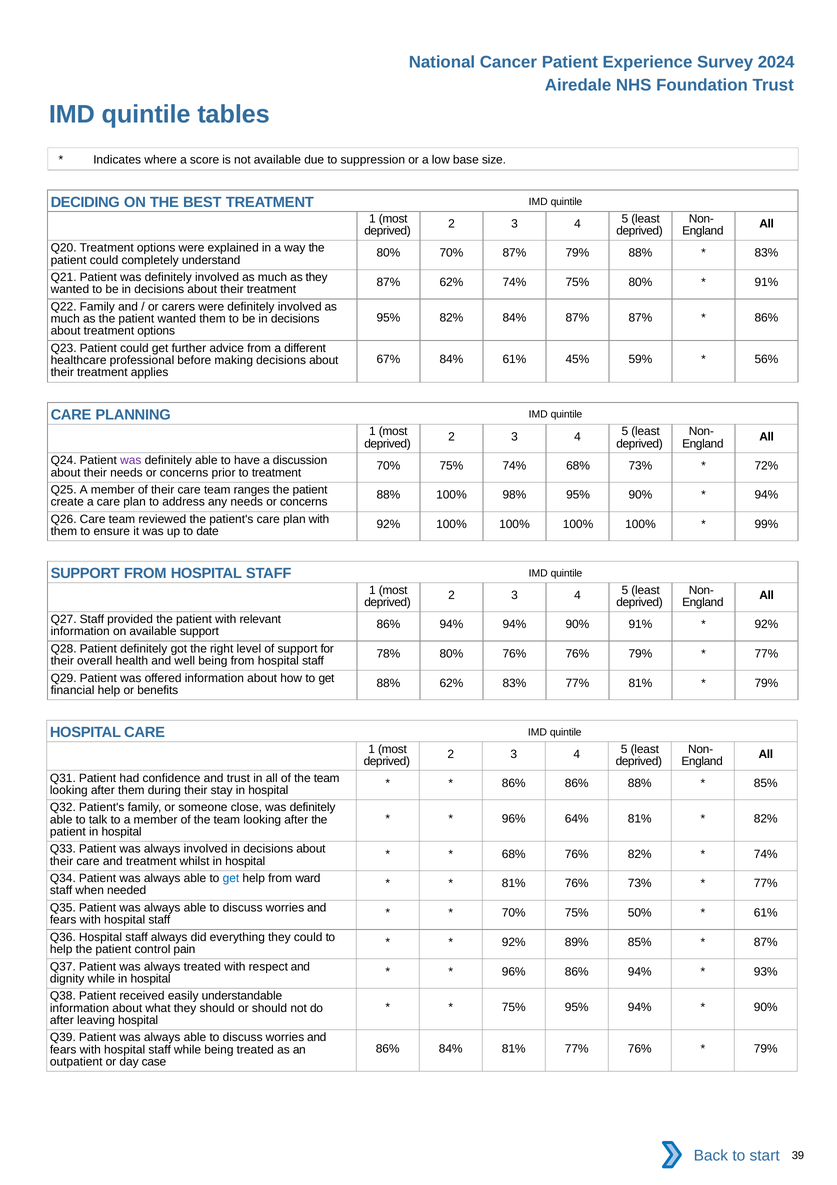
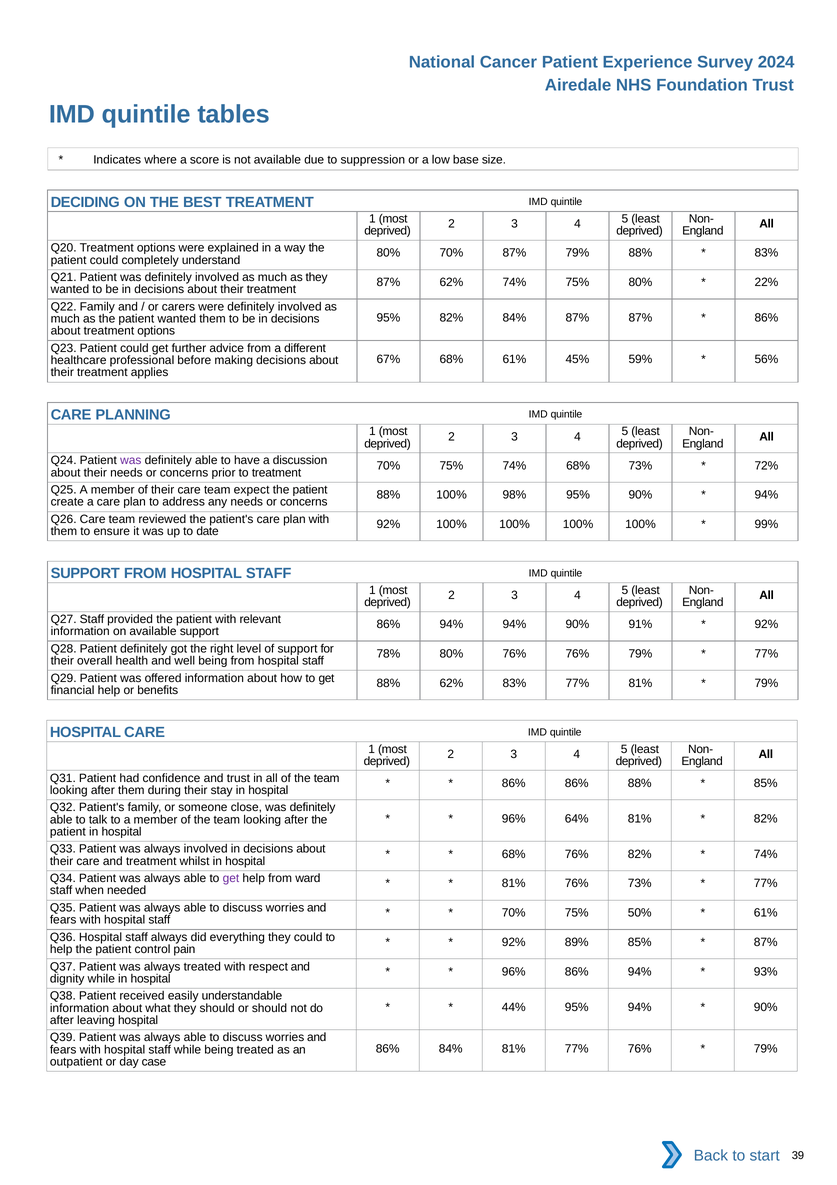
91%: 91% -> 22% (766, 282)
67% 84%: 84% -> 68% (451, 359)
ranges: ranges -> expect (252, 490)
get colour: blue -> purple (231, 878)
75%: 75% -> 44% (514, 1007)
